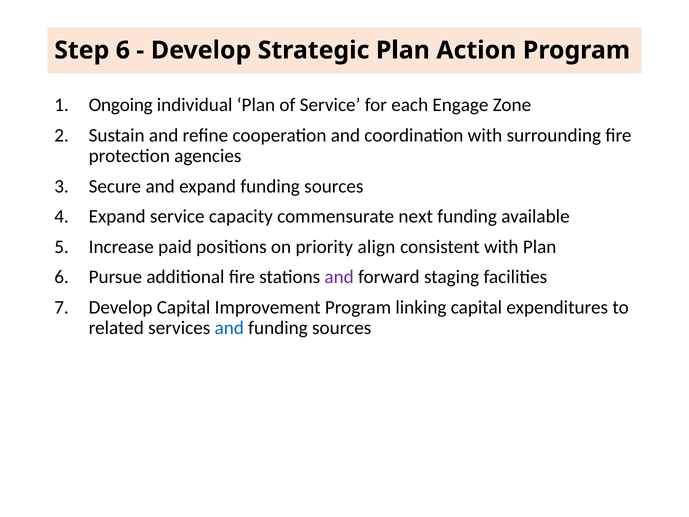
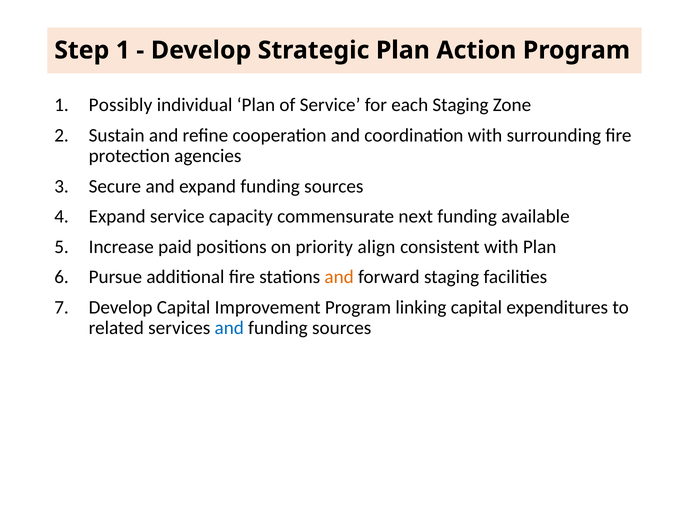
Step 6: 6 -> 1 (123, 50)
Ongoing: Ongoing -> Possibly (121, 105)
each Engage: Engage -> Staging (460, 105)
and colour: purple -> orange (339, 277)
